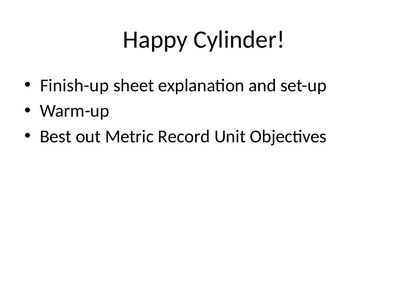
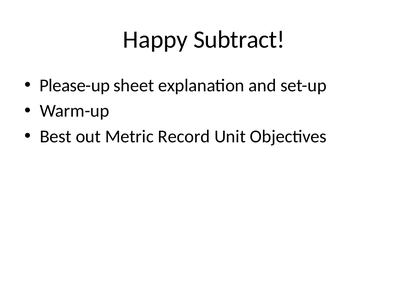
Cylinder: Cylinder -> Subtract (239, 39)
Finish-up: Finish-up -> Please-up (75, 86)
